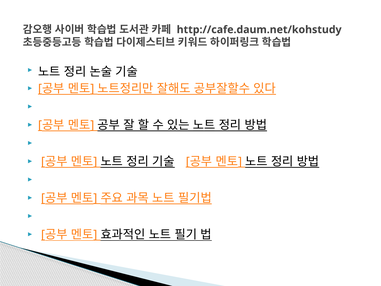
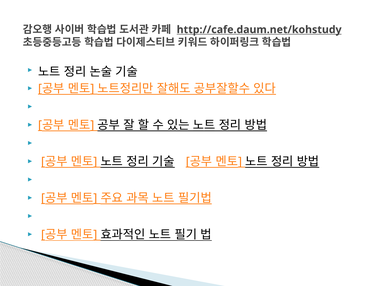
http://cafe.daum.net/kohstudy underline: none -> present (259, 30)
